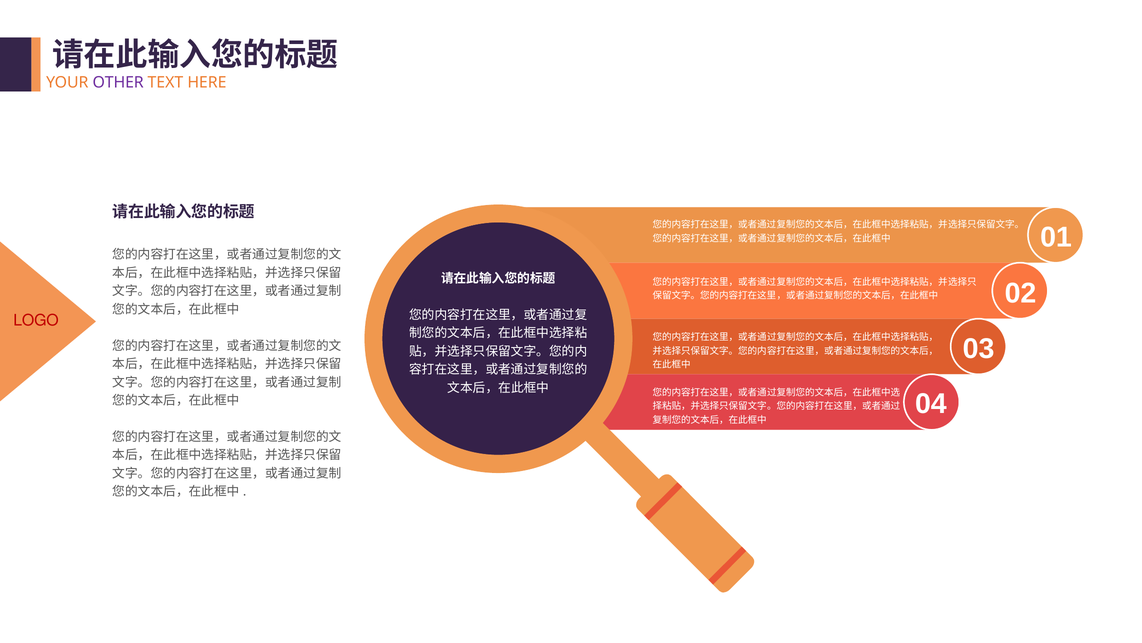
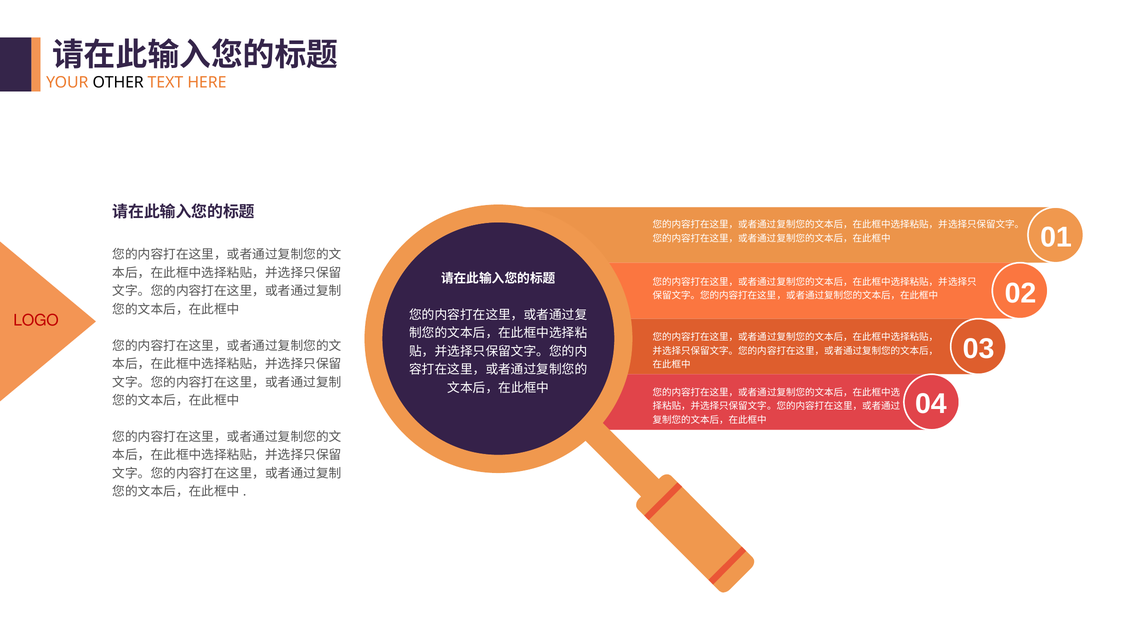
OTHER colour: purple -> black (118, 83)
